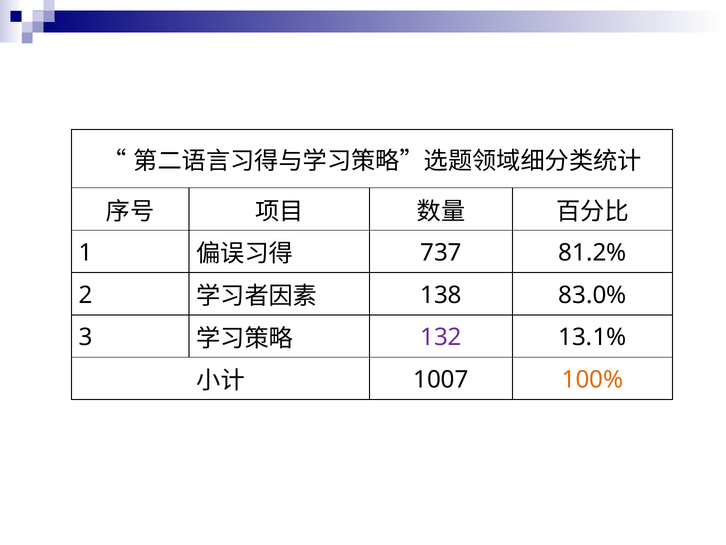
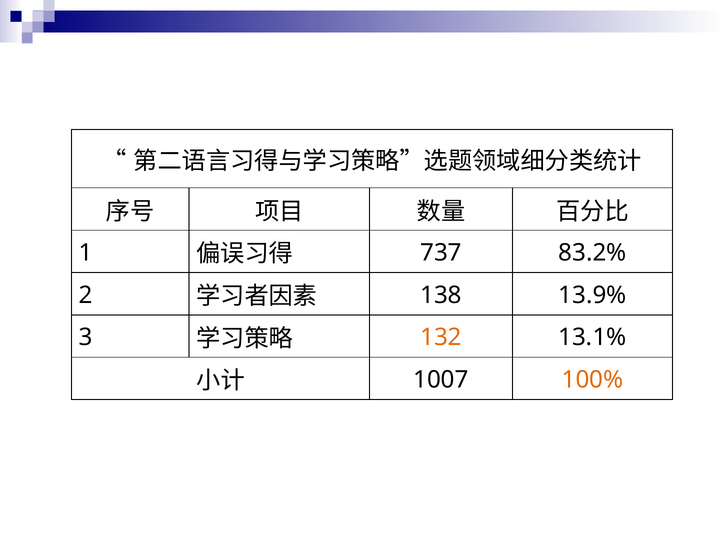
81.2%: 81.2% -> 83.2% (592, 253)
83.0%: 83.0% -> 13.9% (592, 295)
132 colour: purple -> orange (441, 337)
